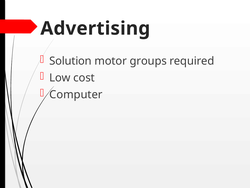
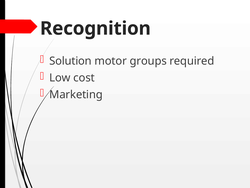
Advertising: Advertising -> Recognition (95, 28)
Computer: Computer -> Marketing (76, 94)
